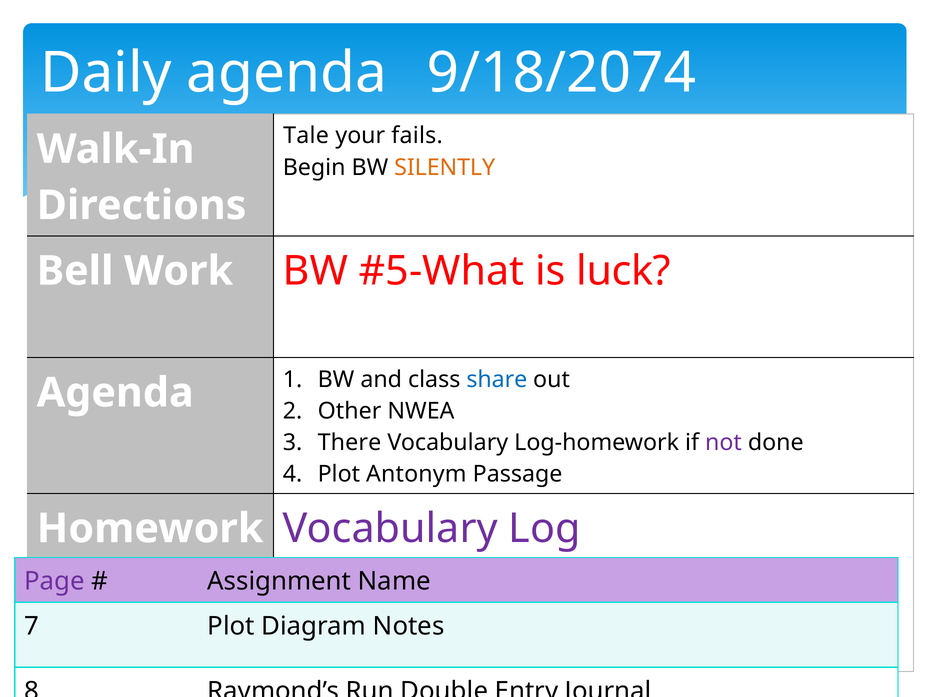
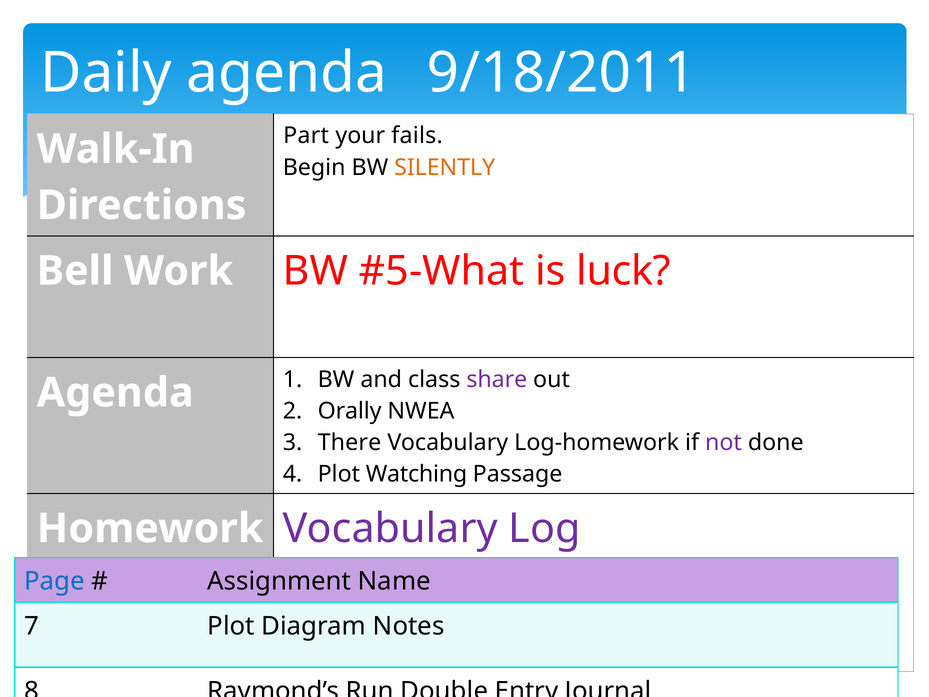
9/18/2074: 9/18/2074 -> 9/18/2011 (561, 73)
Tale: Tale -> Part (306, 136)
share colour: blue -> purple (497, 379)
Other: Other -> Orally (350, 411)
Antonym: Antonym -> Watching (417, 474)
Page colour: purple -> blue (54, 581)
